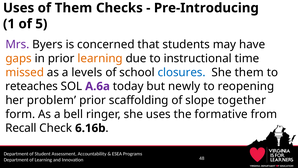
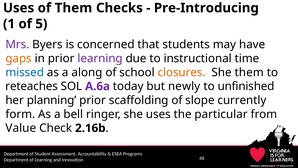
learning colour: orange -> purple (100, 58)
missed colour: orange -> blue (25, 72)
levels: levels -> along (87, 72)
closures colour: blue -> orange (182, 72)
reopening: reopening -> unfinished (246, 86)
problem: problem -> planning (52, 100)
together: together -> currently (242, 100)
formative: formative -> particular (221, 114)
Recall: Recall -> Value (21, 128)
6.16b: 6.16b -> 2.16b (90, 128)
